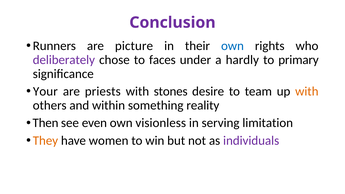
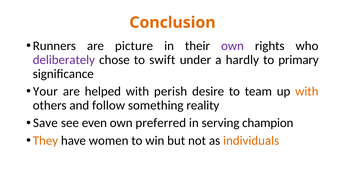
Conclusion colour: purple -> orange (172, 23)
own colour: blue -> purple (232, 46)
faces: faces -> swift (162, 60)
priests: priests -> helped (103, 91)
stones: stones -> perish (171, 91)
within: within -> follow (109, 105)
Then: Then -> Save (45, 123)
visionless: visionless -> preferred (161, 123)
limitation: limitation -> champion (268, 123)
individuals colour: purple -> orange (251, 141)
